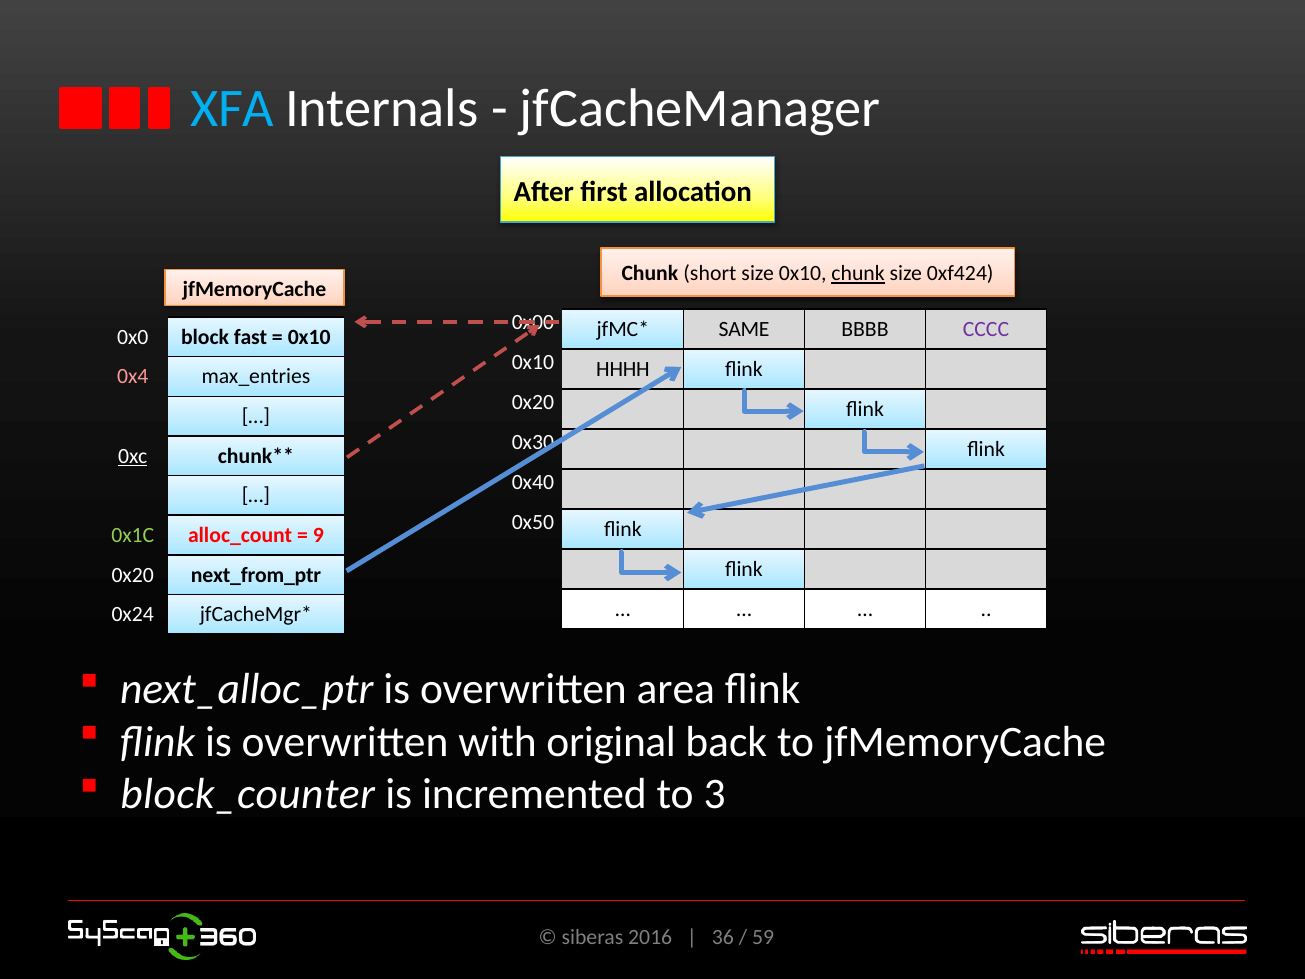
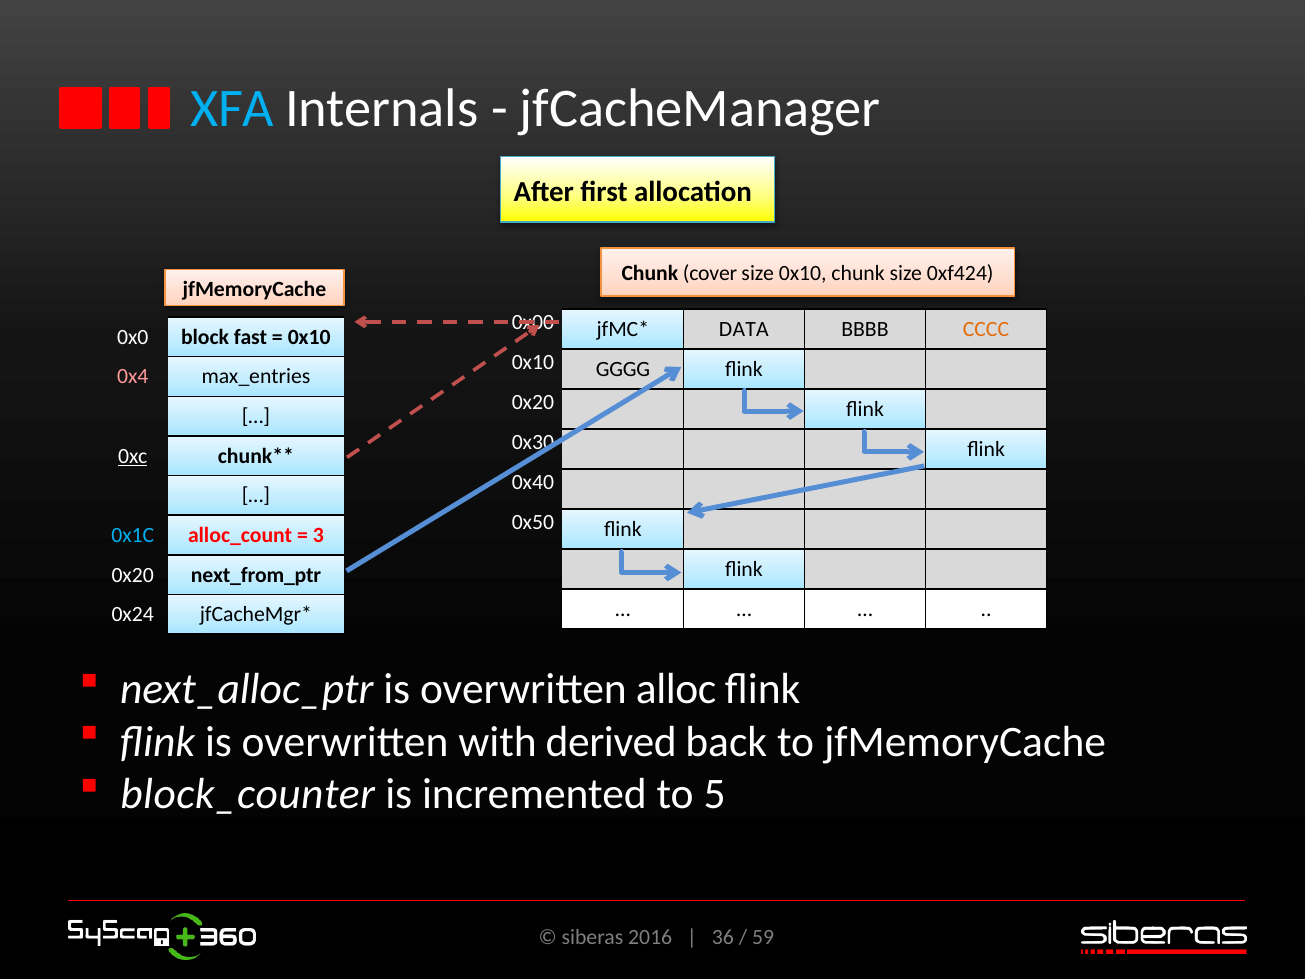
short: short -> cover (710, 274)
chunk underline: present -> none (858, 274)
SAME: SAME -> DATA (744, 329)
CCCC colour: purple -> orange (986, 329)
HHHH: HHHH -> GGGG (623, 369)
0x1C colour: light green -> light blue (133, 535)
9: 9 -> 3 (318, 535)
area: area -> alloc (676, 689)
original: original -> derived (611, 742)
3: 3 -> 5 (715, 794)
